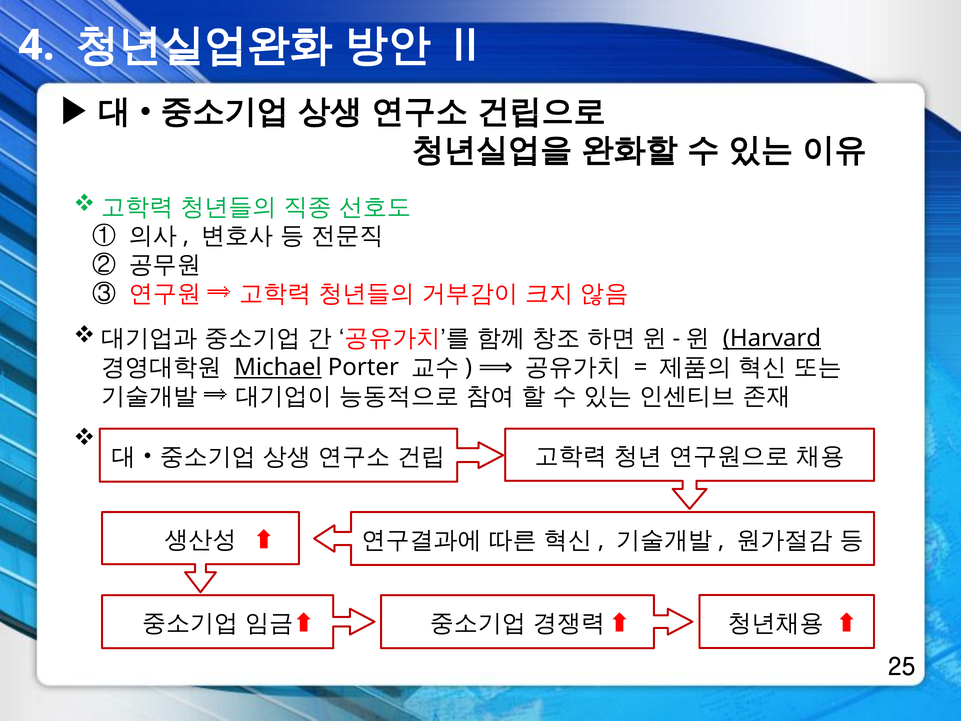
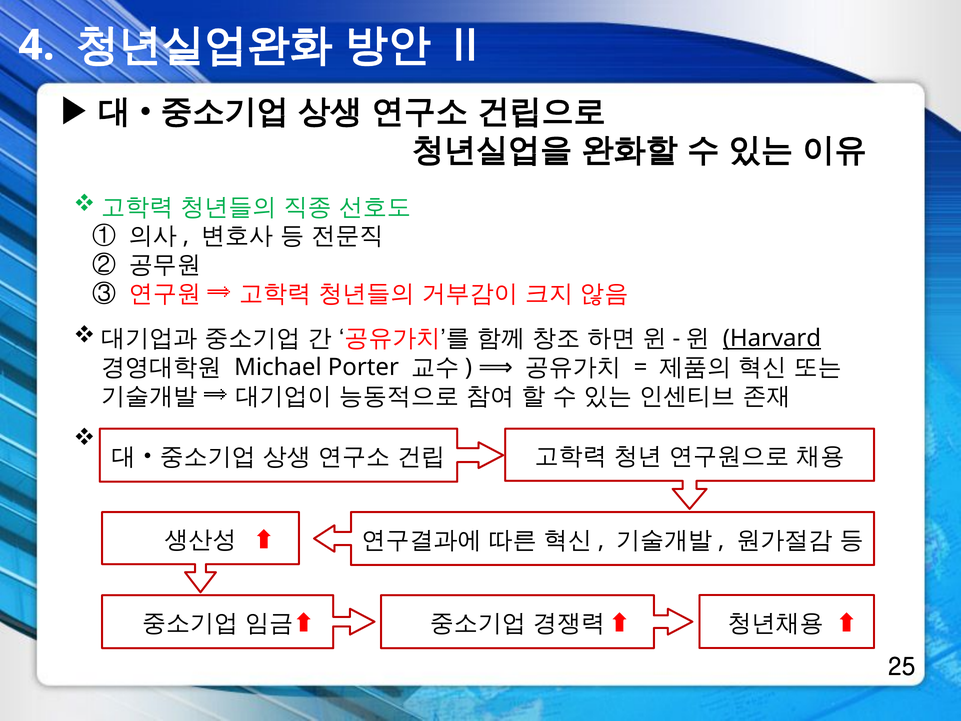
Michael underline: present -> none (278, 367)
